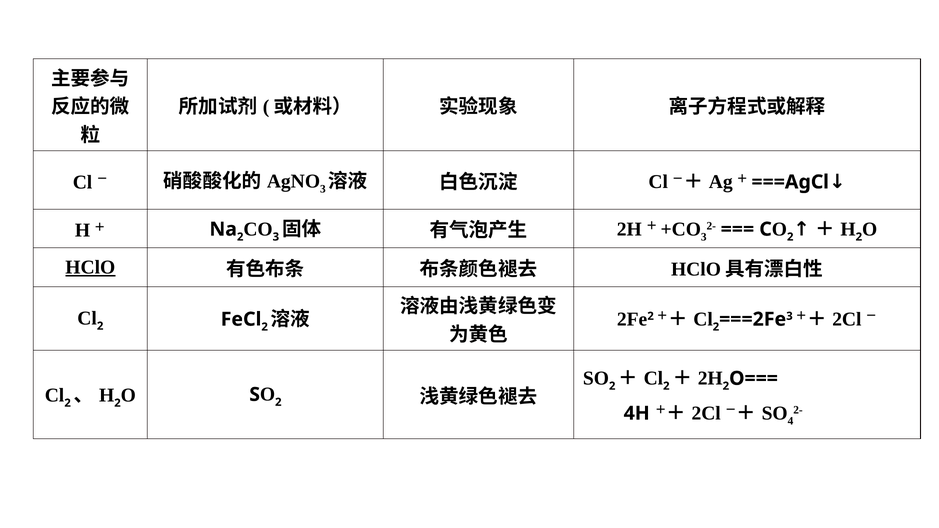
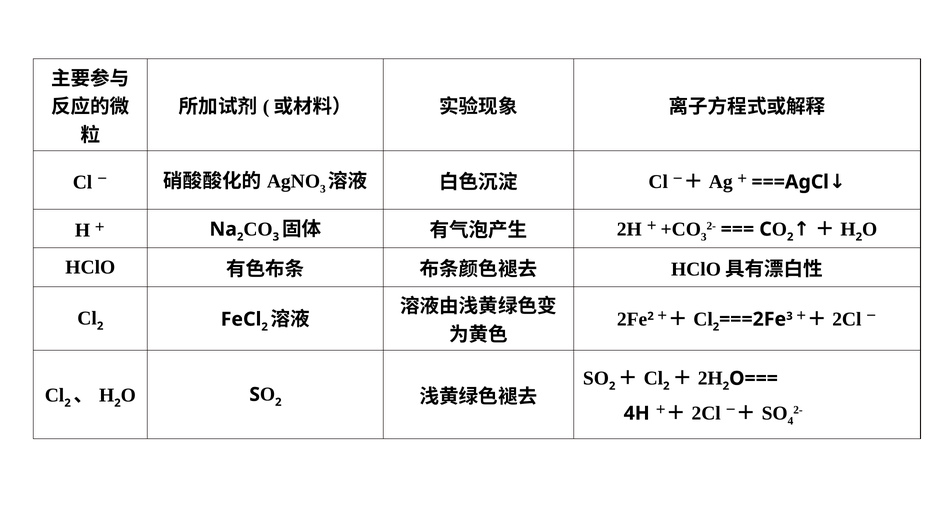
HClO underline: present -> none (90, 267)
